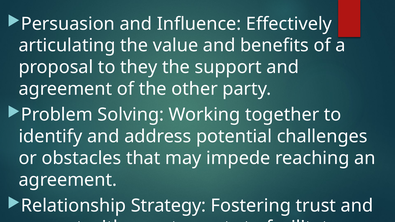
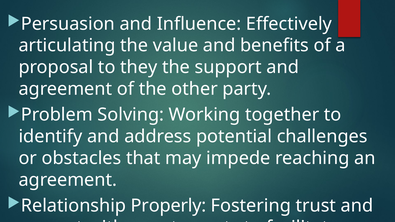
Strategy: Strategy -> Properly (168, 206)
